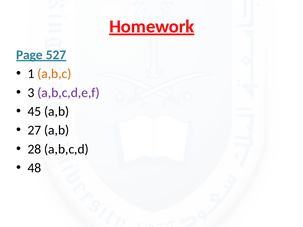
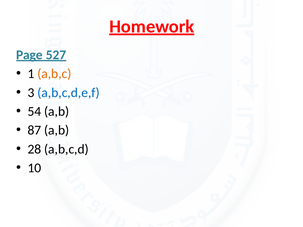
a,b,c,d,e,f colour: purple -> blue (68, 93)
45: 45 -> 54 (34, 112)
27: 27 -> 87 (34, 130)
48: 48 -> 10 (34, 168)
